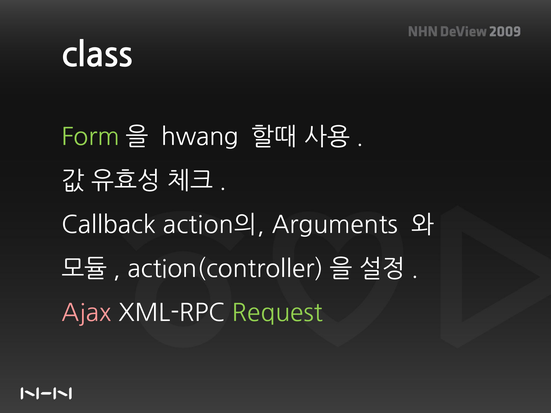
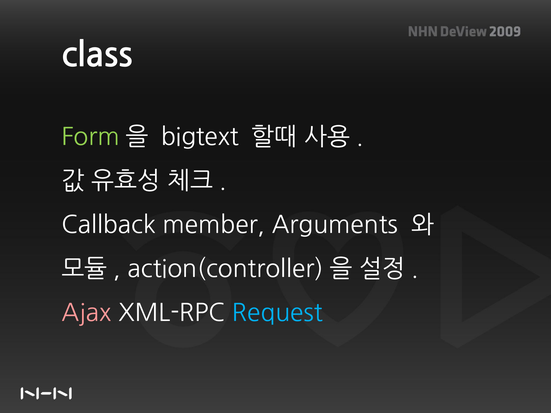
hwang: hwang -> bigtext (200, 137)
action의: action의 -> member (214, 225)
Request colour: light green -> light blue (277, 313)
